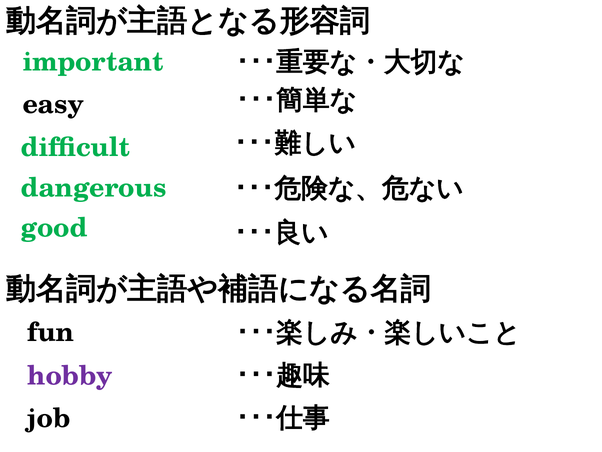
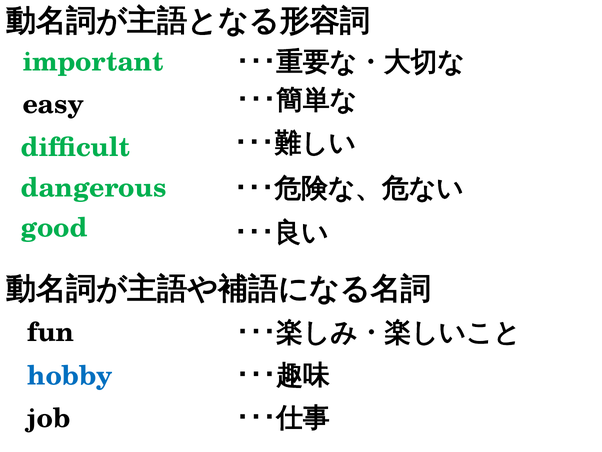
hobby colour: purple -> blue (70, 375)
